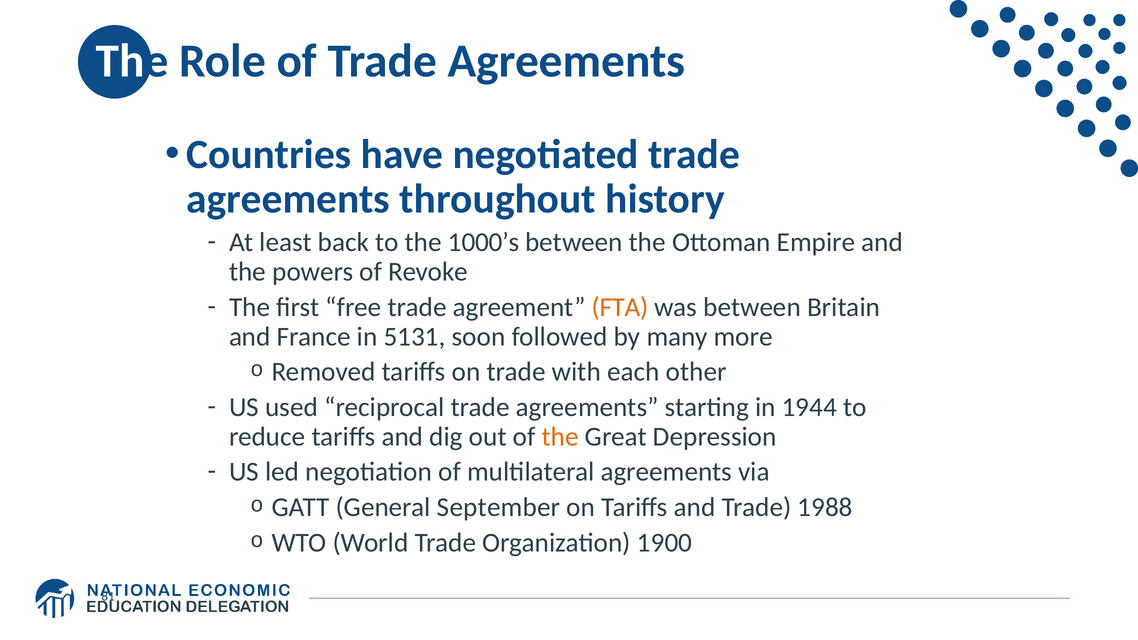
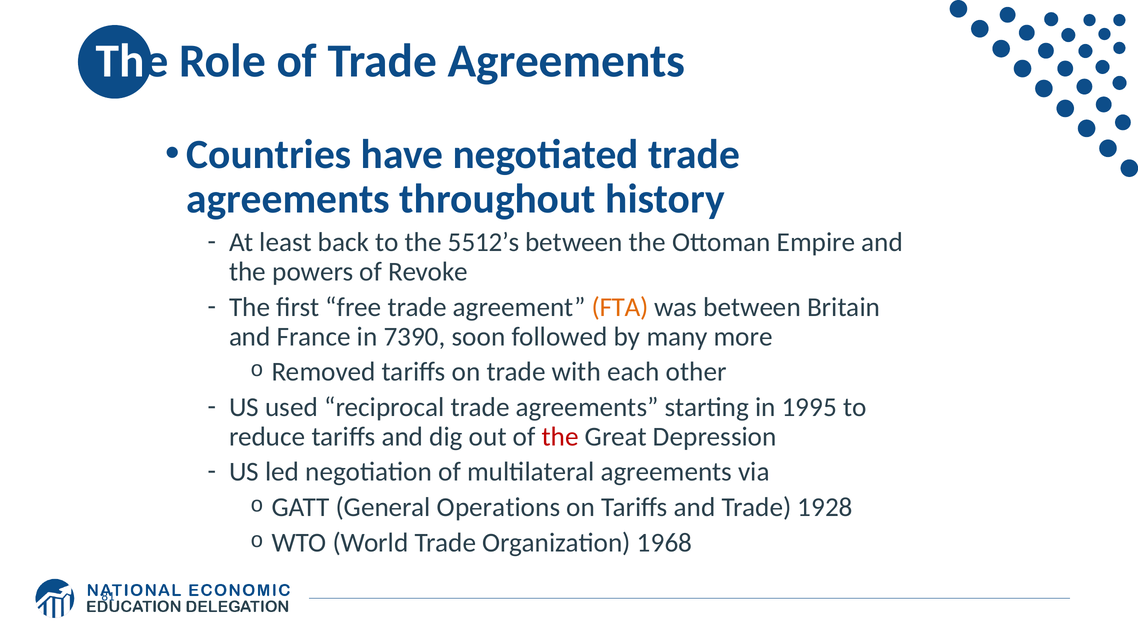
1000’s: 1000’s -> 5512’s (484, 242)
5131: 5131 -> 7390 (415, 337)
1944: 1944 -> 1995 (809, 407)
the colour: orange -> red (560, 437)
September: September -> Operations (499, 507)
1988: 1988 -> 1928 (825, 507)
1900: 1900 -> 1968 (665, 543)
